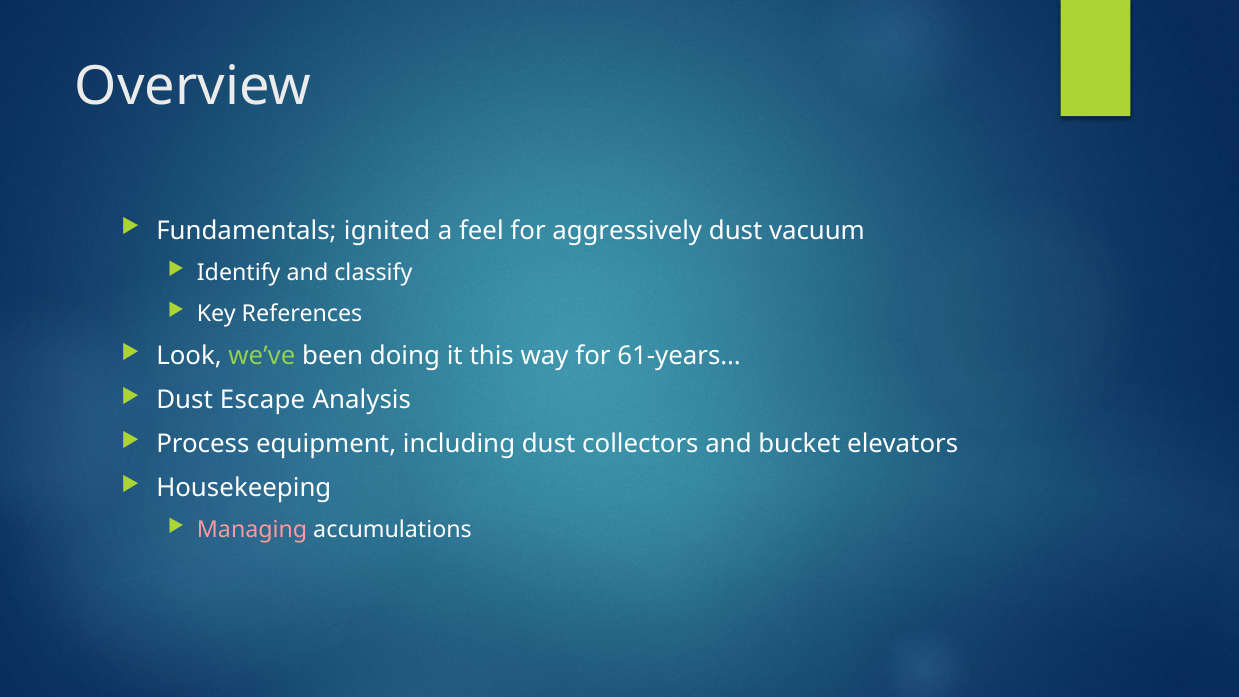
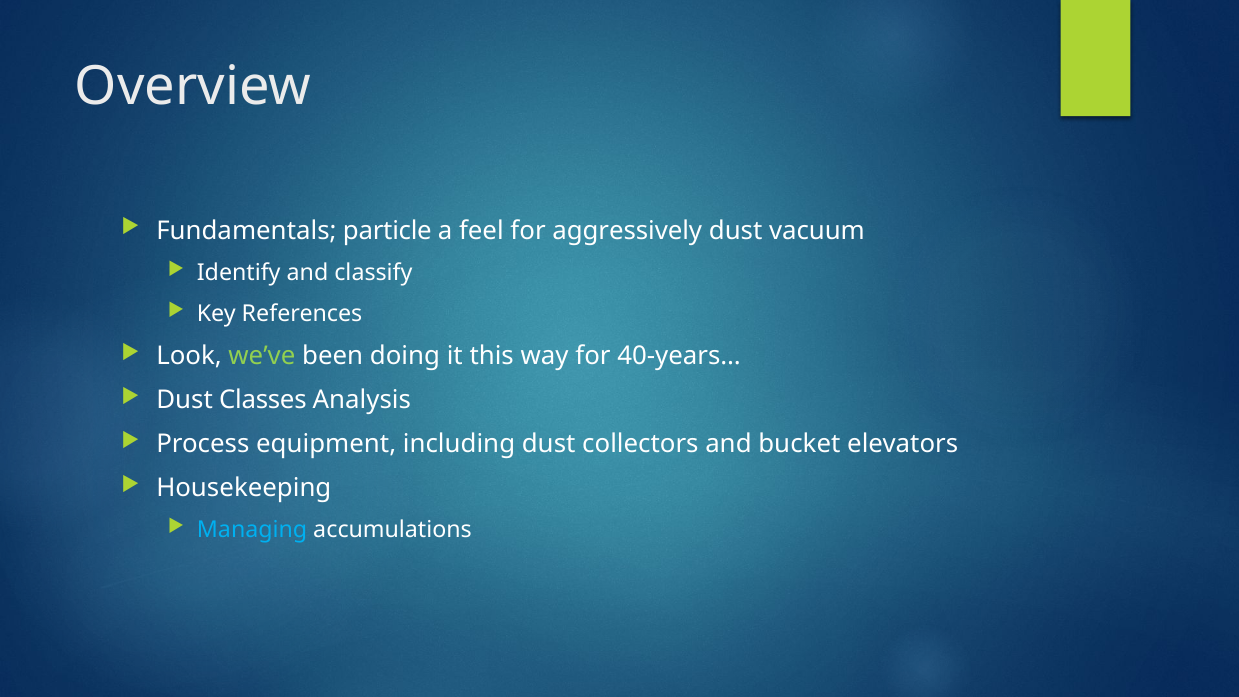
ignited: ignited -> particle (387, 231)
61-years…: 61-years… -> 40-years… (679, 356)
Escape: Escape -> Classes (263, 400)
Managing colour: pink -> light blue (252, 530)
